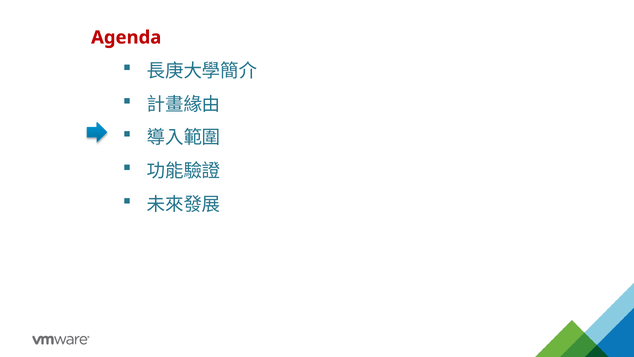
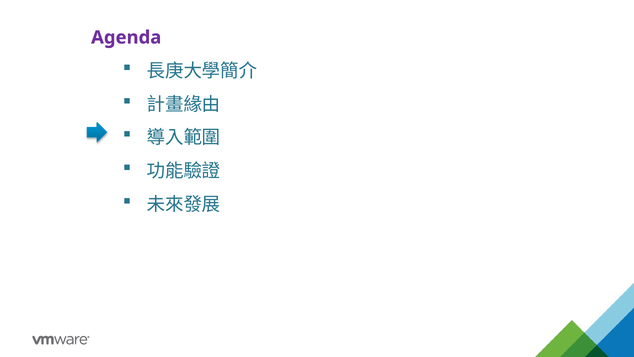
Agenda colour: red -> purple (126, 37)
